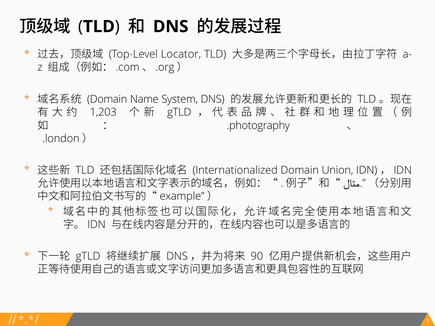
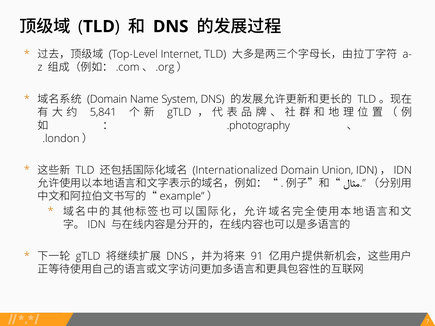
Locator: Locator -> Internet (181, 54)
1,203: 1,203 -> 5,841 (103, 112)
90: 90 -> 91 (257, 257)
